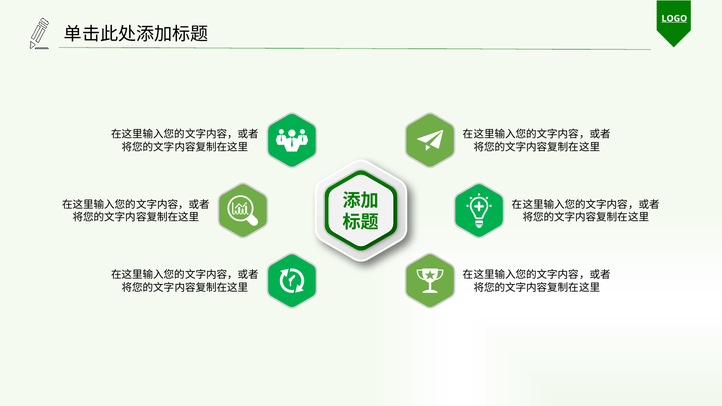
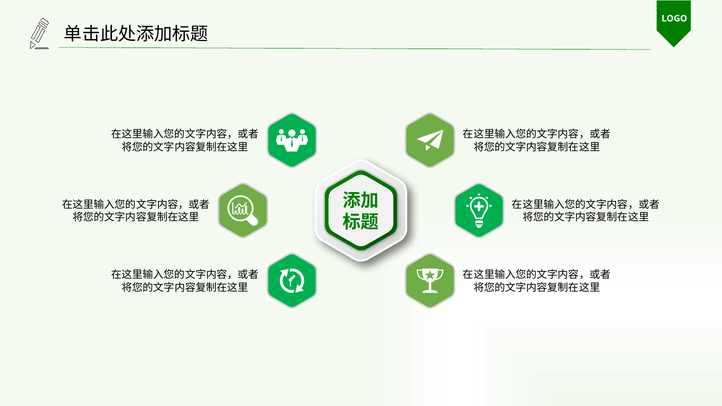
LOGO underline: present -> none (674, 18)
